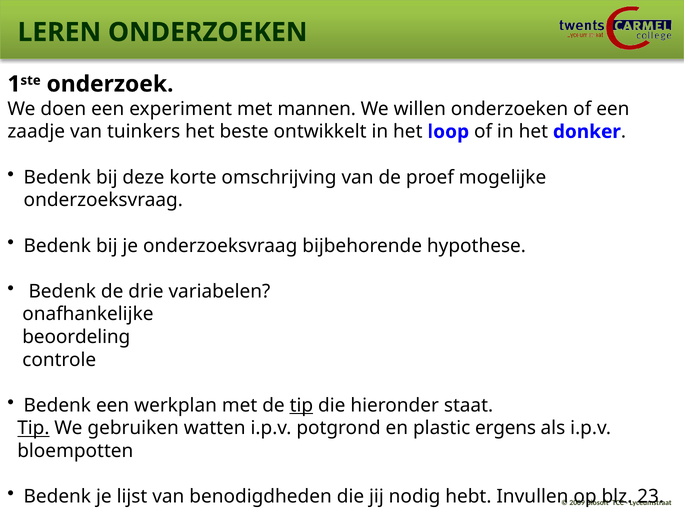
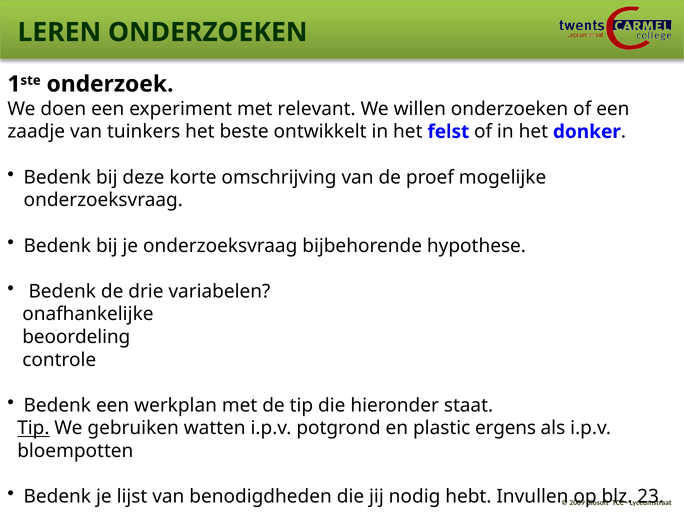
mannen: mannen -> relevant (317, 109)
loop: loop -> felst (448, 132)
tip underline: present -> none (301, 405)
